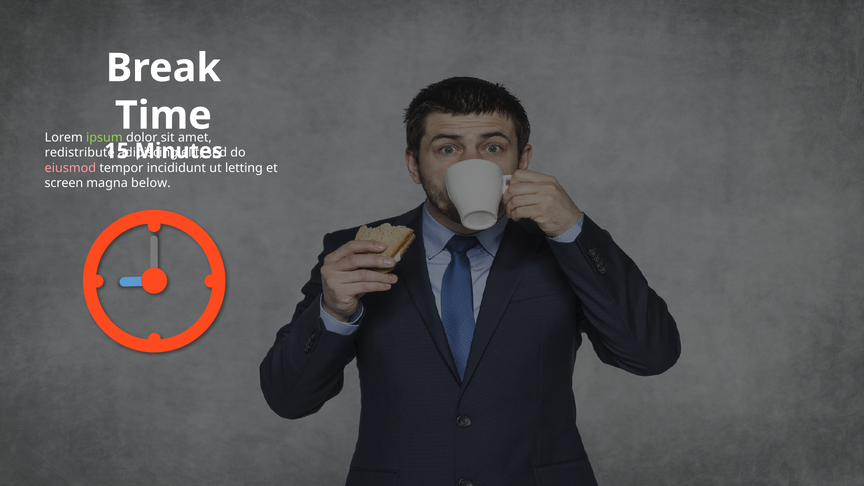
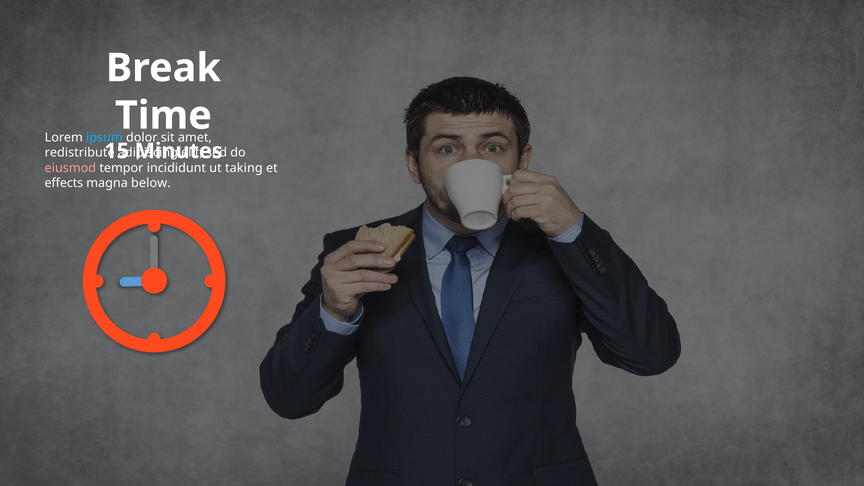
ipsum colour: light green -> light blue (104, 138)
letting: letting -> taking (244, 168)
screen: screen -> effects (64, 183)
